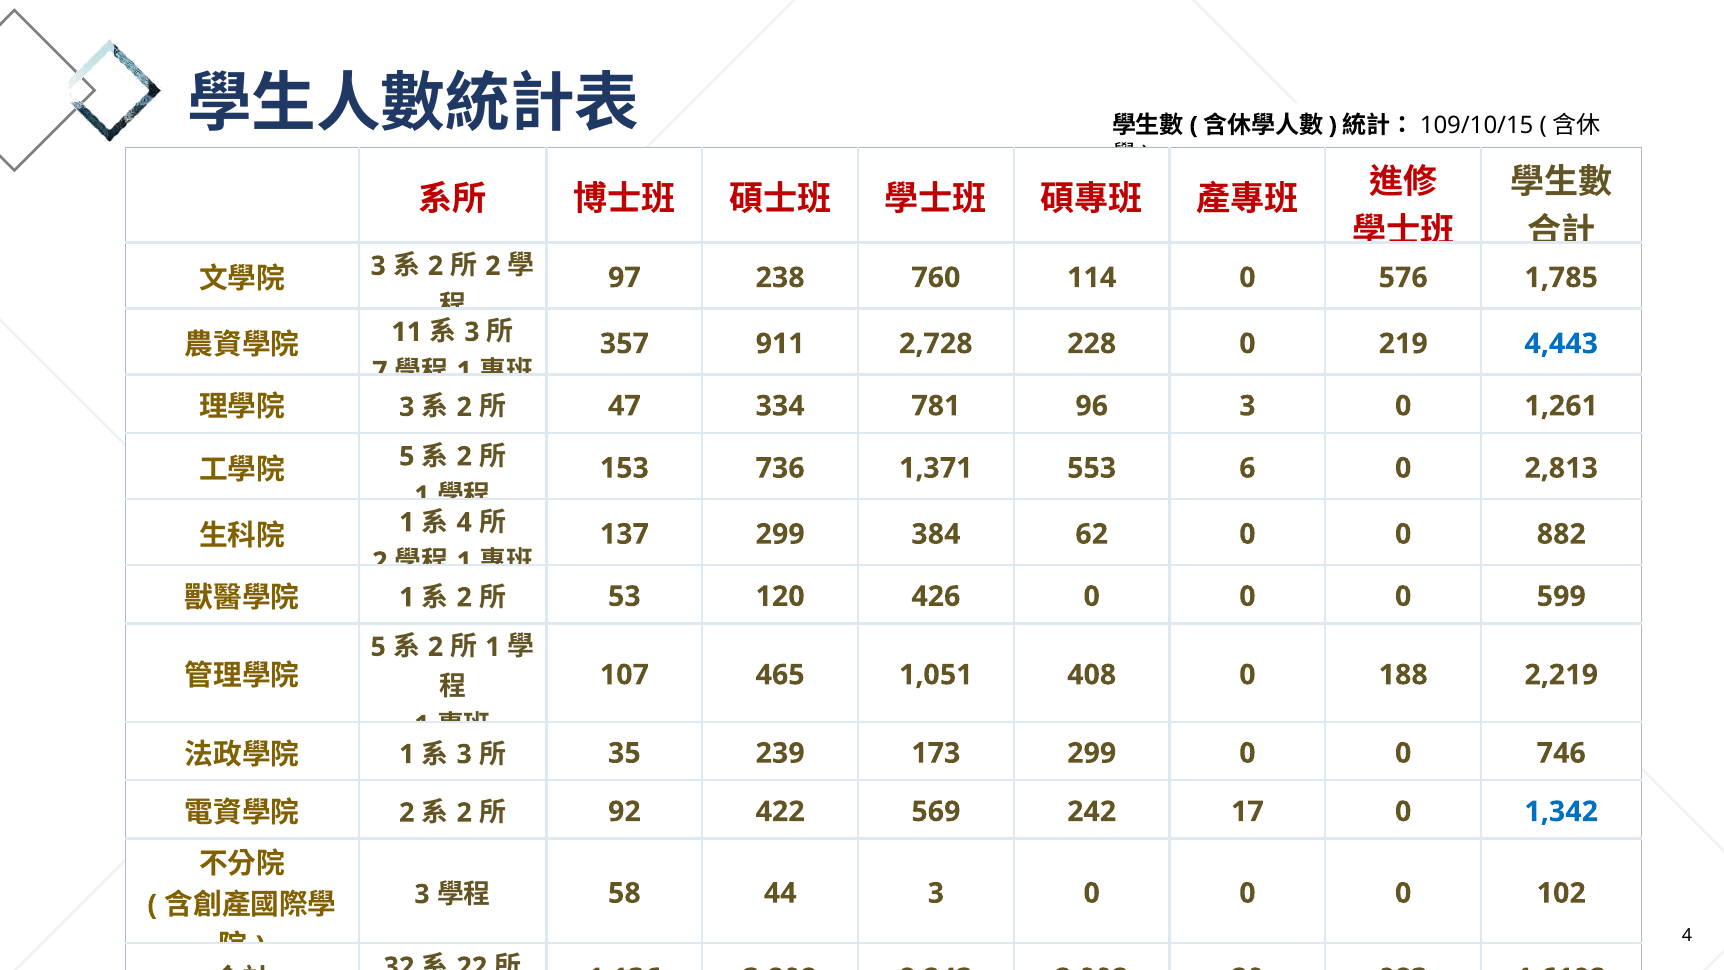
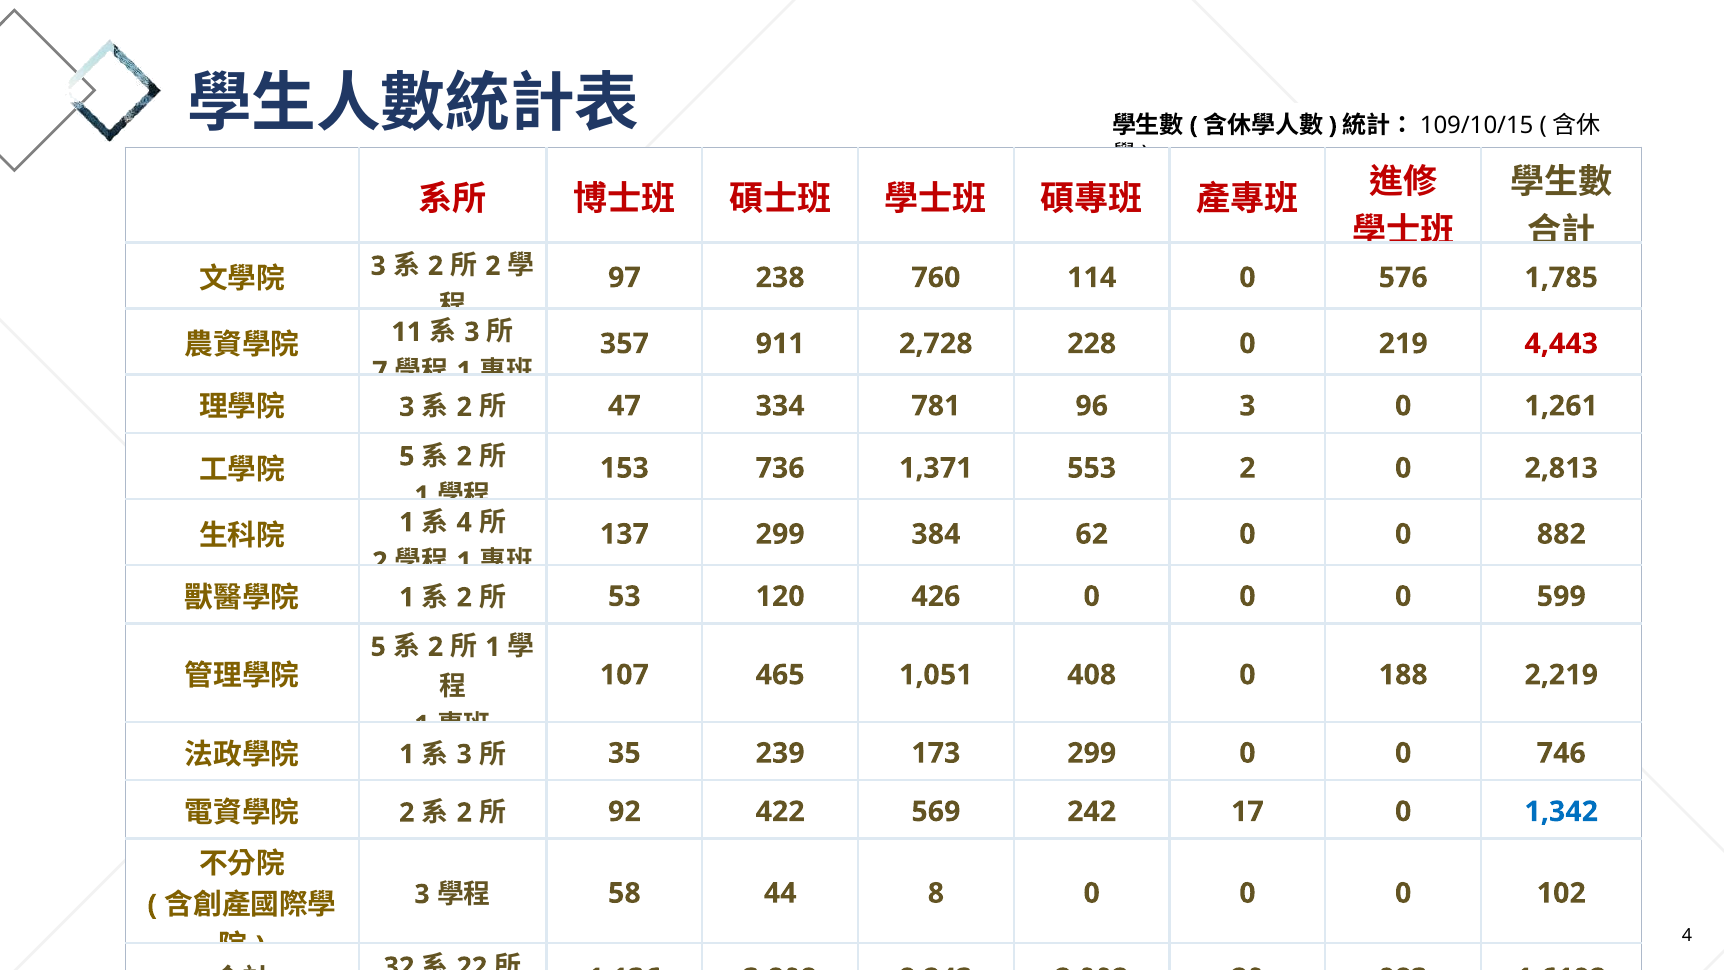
4,443 colour: blue -> red (1561, 344)
553 6: 6 -> 2 (1247, 468)
44 3: 3 -> 8 (936, 893)
